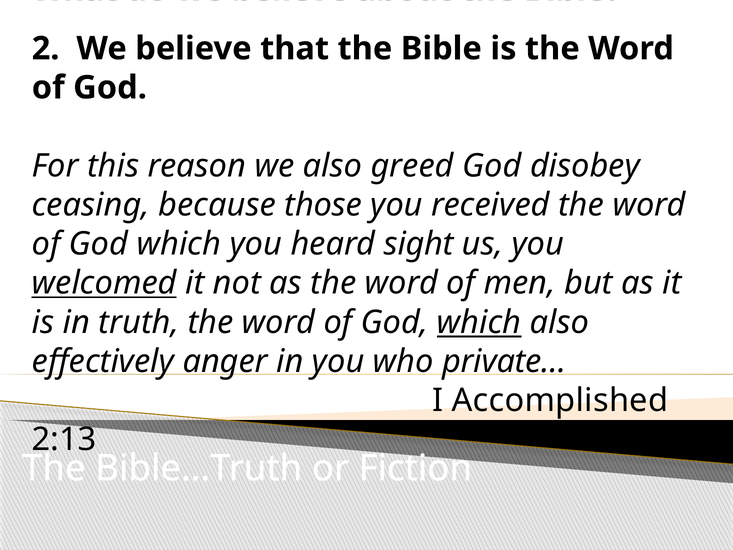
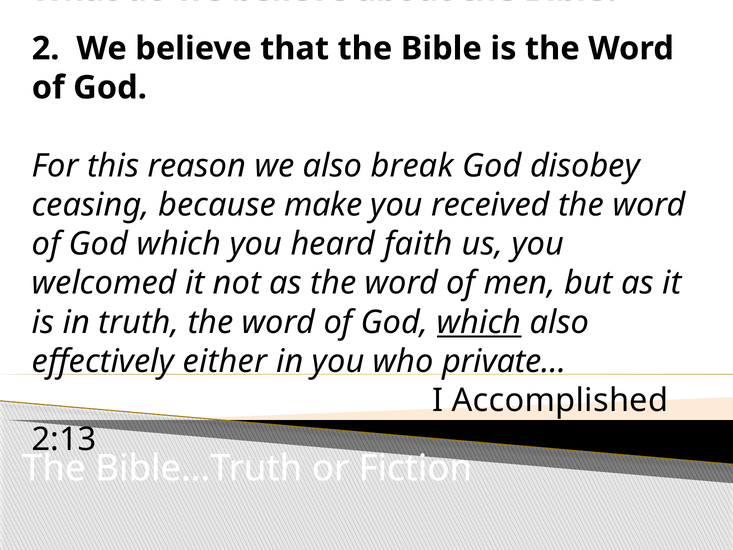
greed: greed -> break (412, 166)
those: those -> make (323, 205)
sight: sight -> faith (418, 244)
welcomed underline: present -> none (104, 283)
anger: anger -> either (225, 361)
